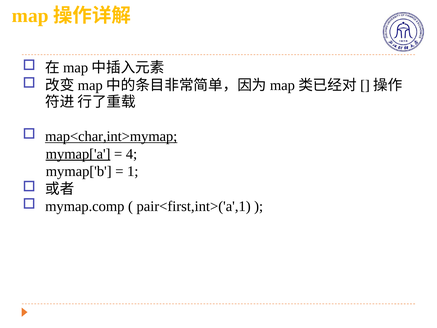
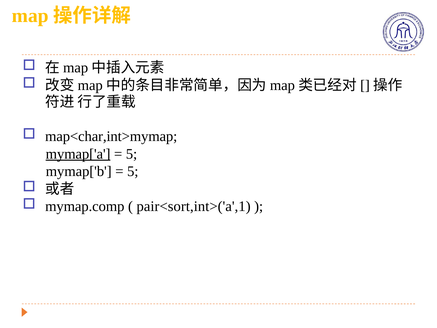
map<char,int>mymap underline: present -> none (111, 136)
4: 4 -> 5 (131, 154)
1: 1 -> 5 (133, 171)
pair<first,int>('a',1: pair<first,int>('a',1 -> pair<sort,int>('a',1 (194, 206)
